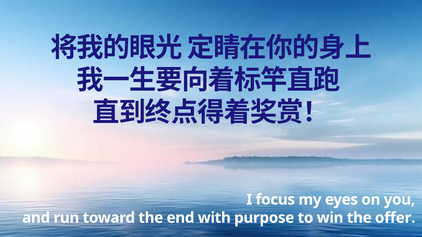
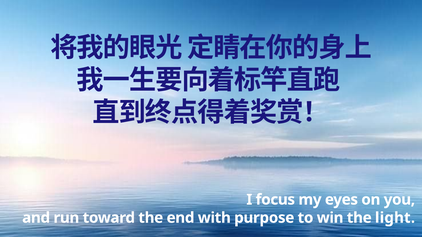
offer: offer -> light (395, 218)
